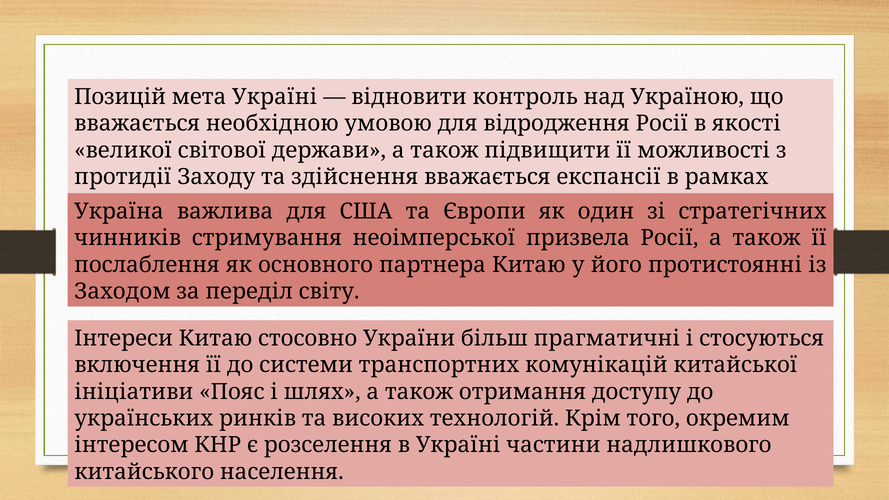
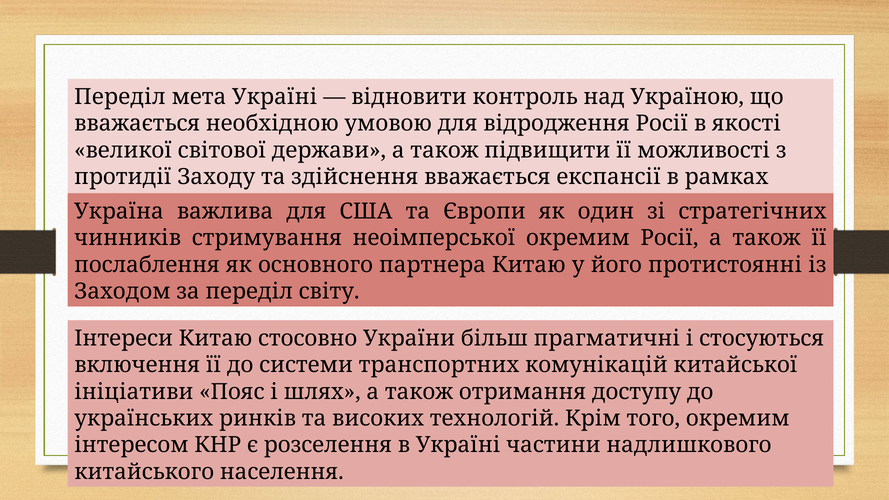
Позицій: Позицій -> Переділ (120, 97)
неоімперської призвела: призвела -> окремим (578, 238)
